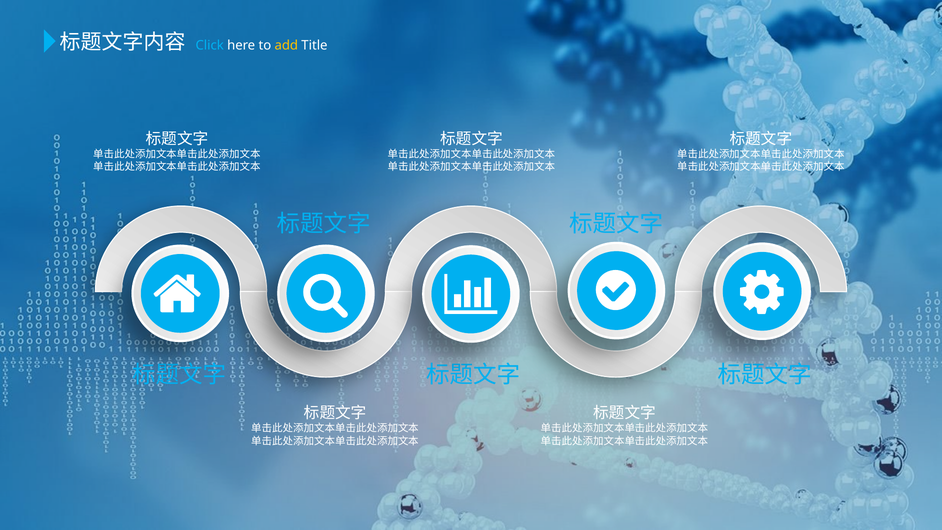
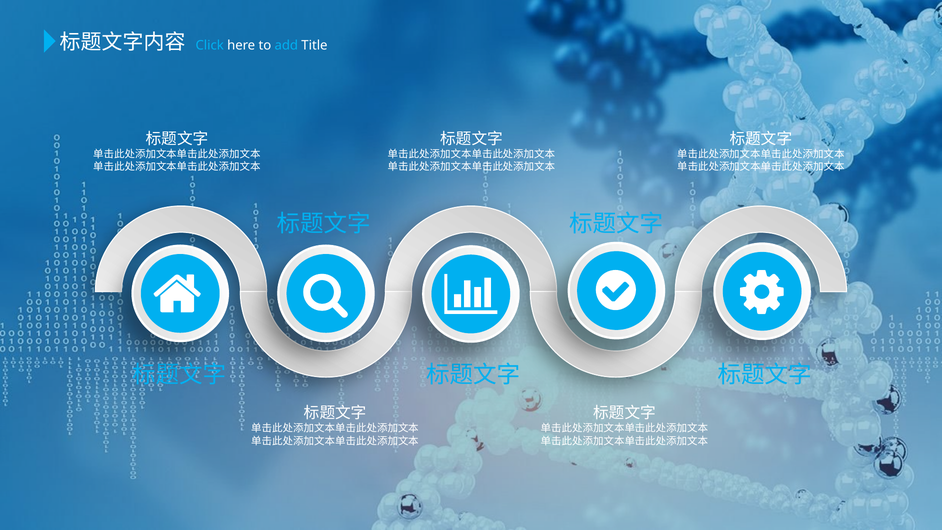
add colour: yellow -> light blue (286, 45)
